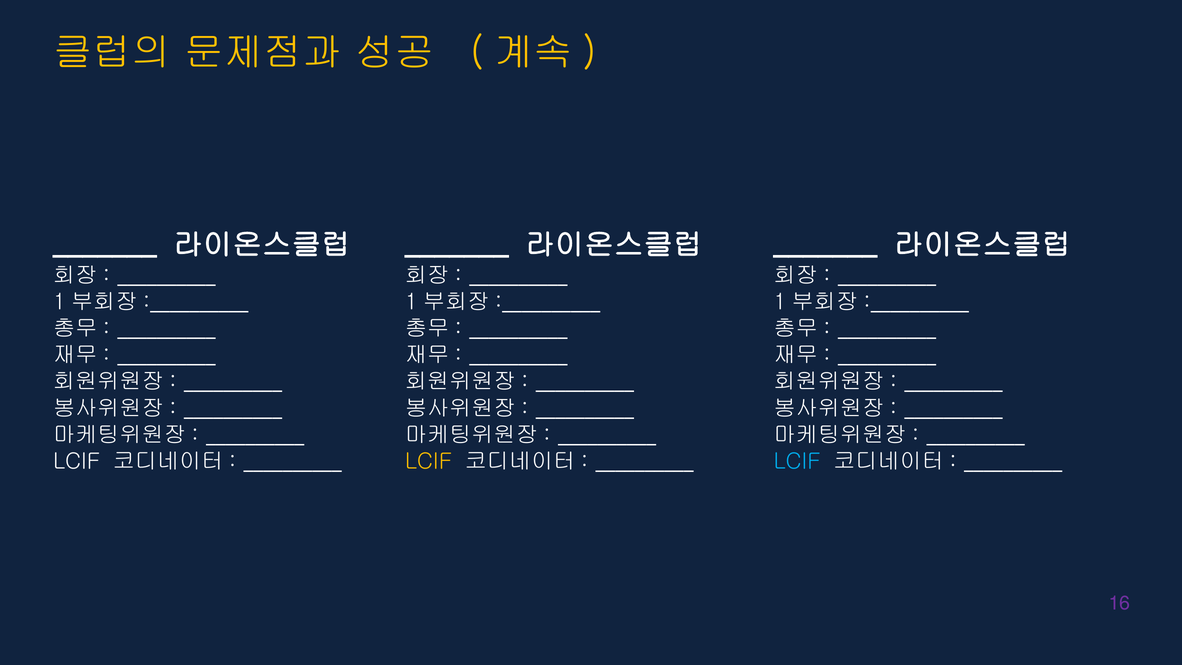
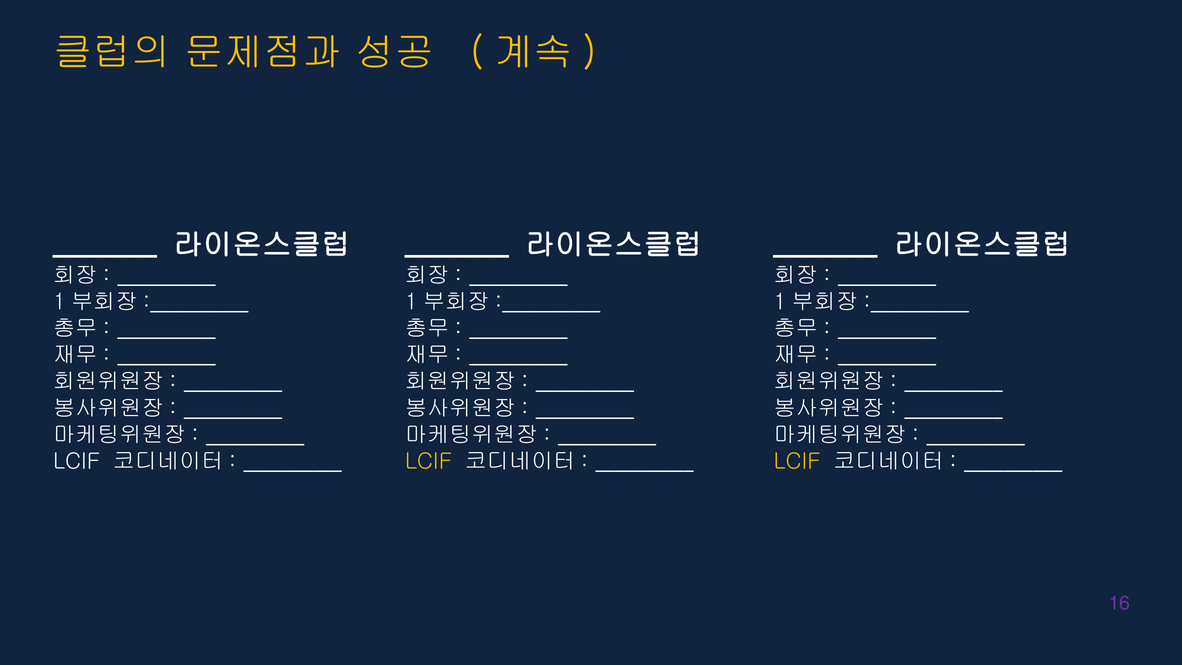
LCIF colour: light blue -> yellow (797, 461)
